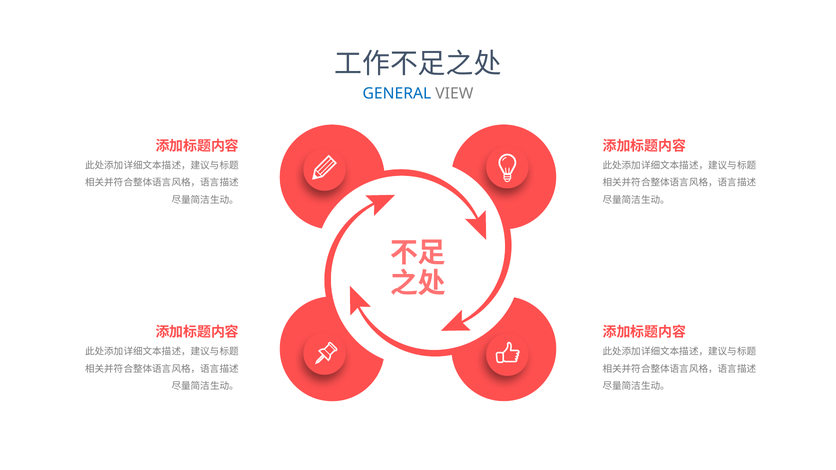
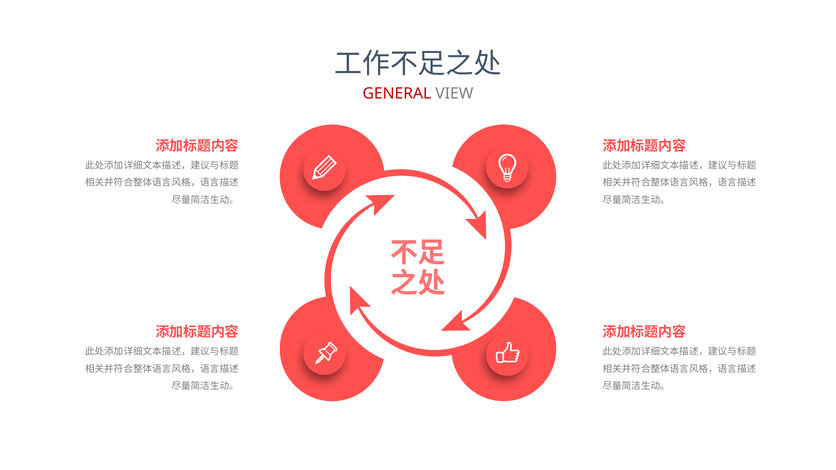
GENERAL colour: blue -> red (397, 94)
